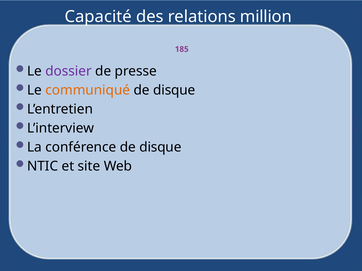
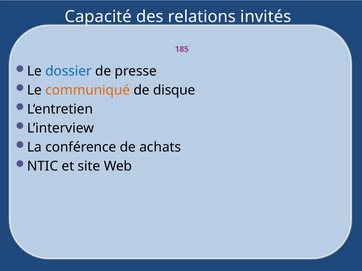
million: million -> invités (266, 17)
dossier colour: purple -> blue (69, 71)
conférence de disque: disque -> achats (160, 147)
